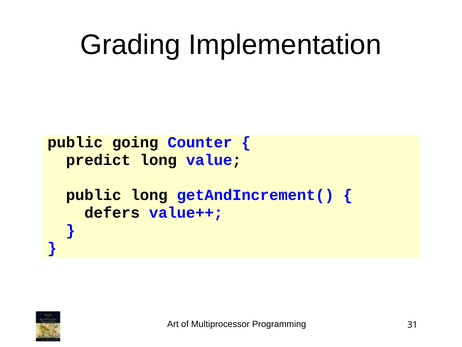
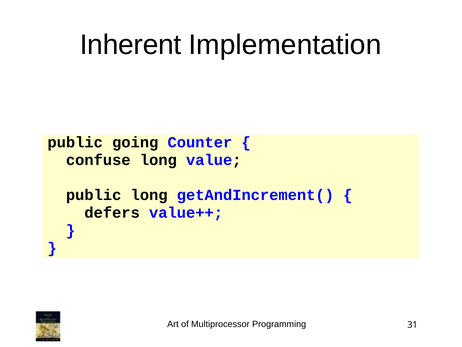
Grading: Grading -> Inherent (131, 45)
predict: predict -> confuse (98, 160)
